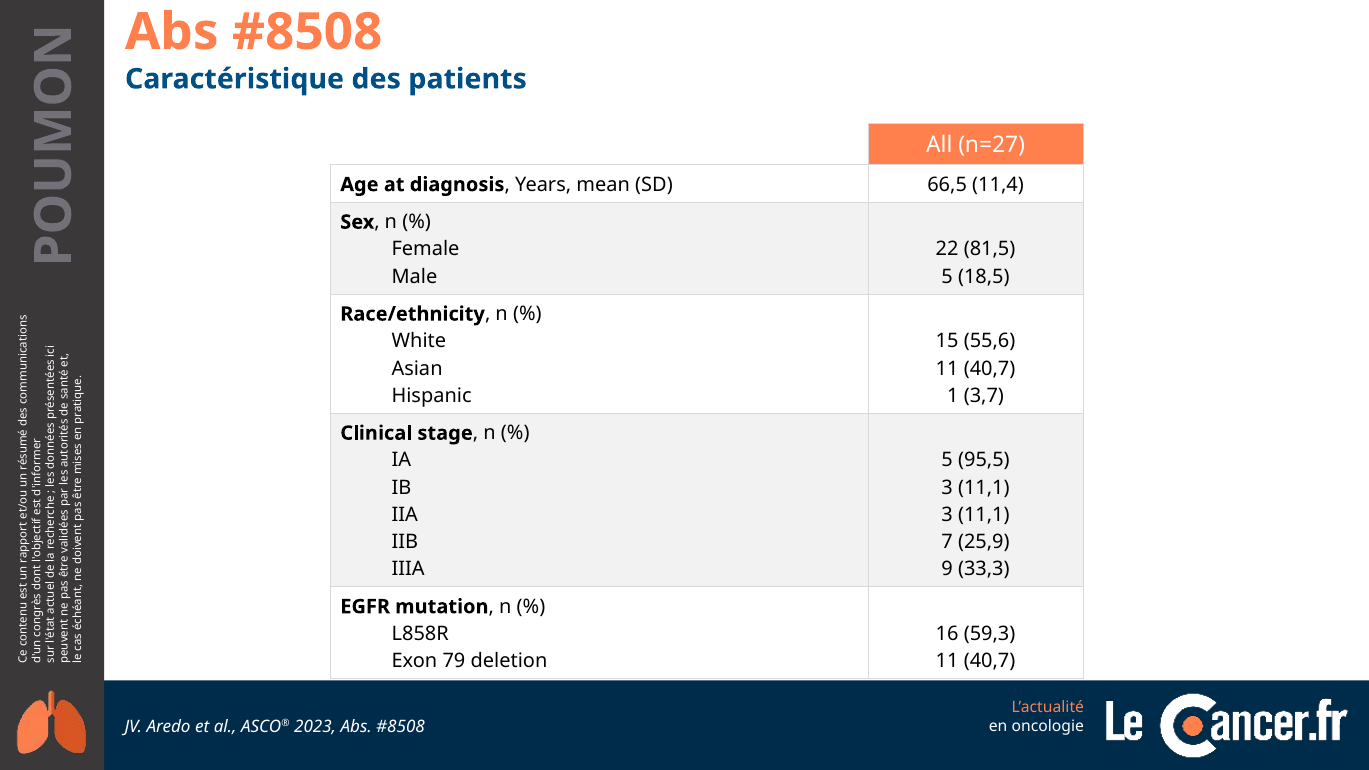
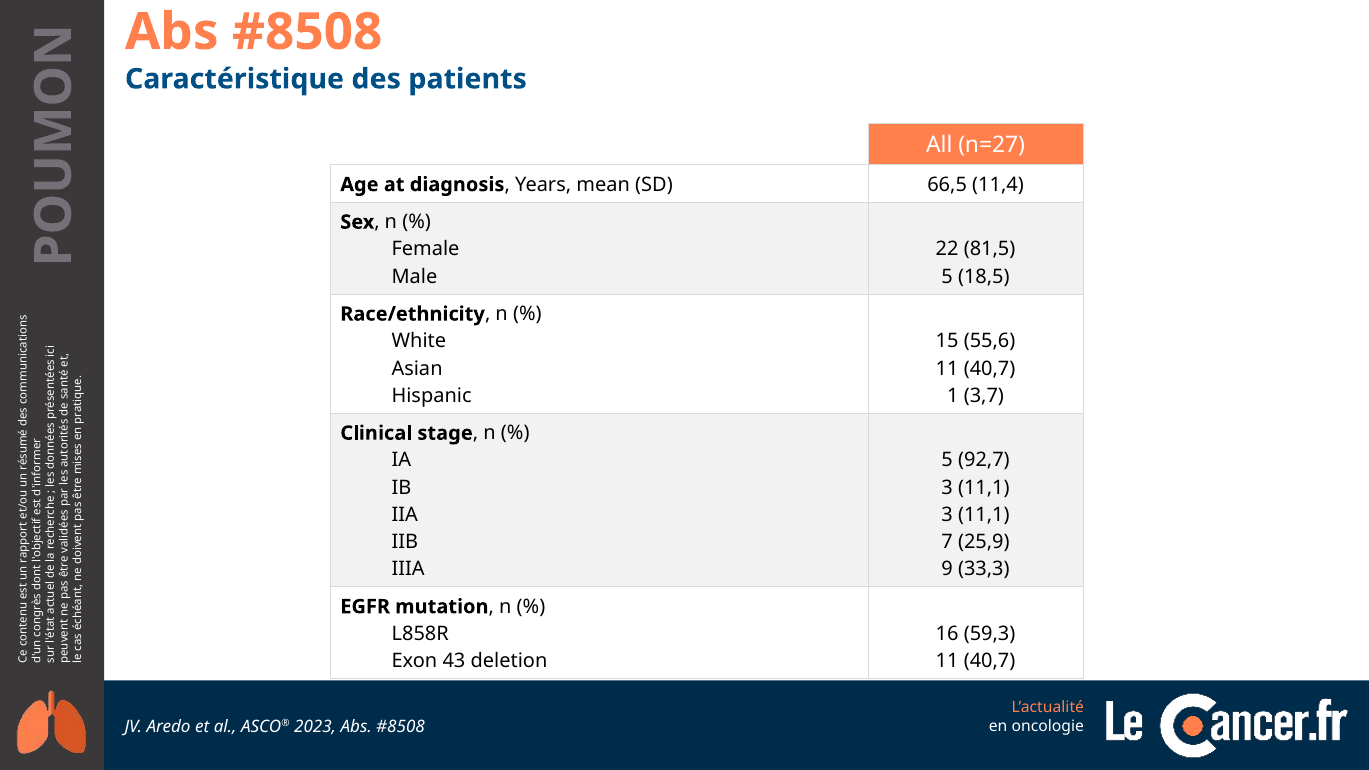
95,5: 95,5 -> 92,7 (984, 460)
79: 79 -> 43 (454, 661)
